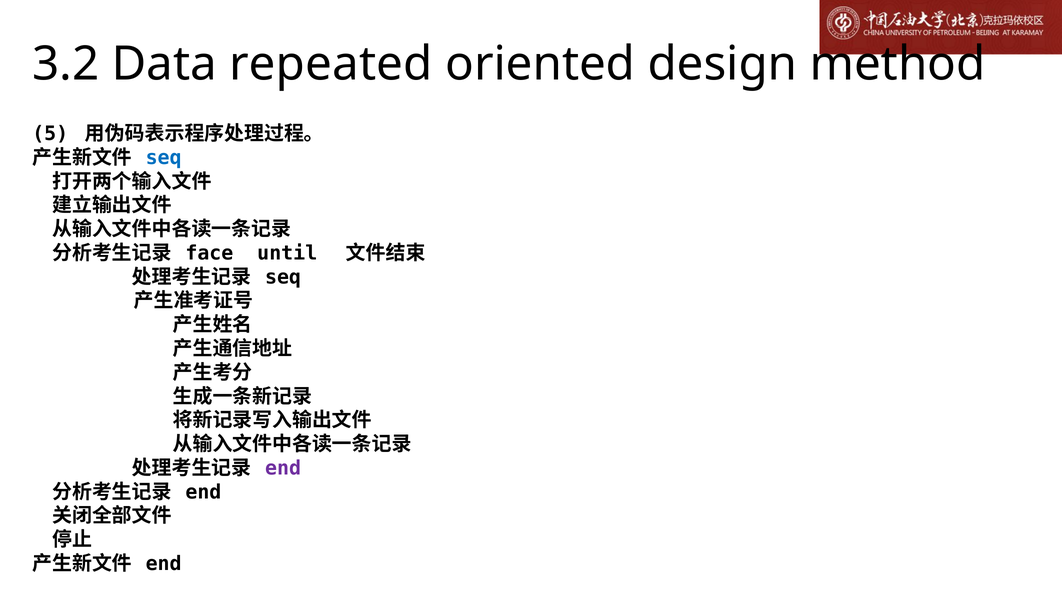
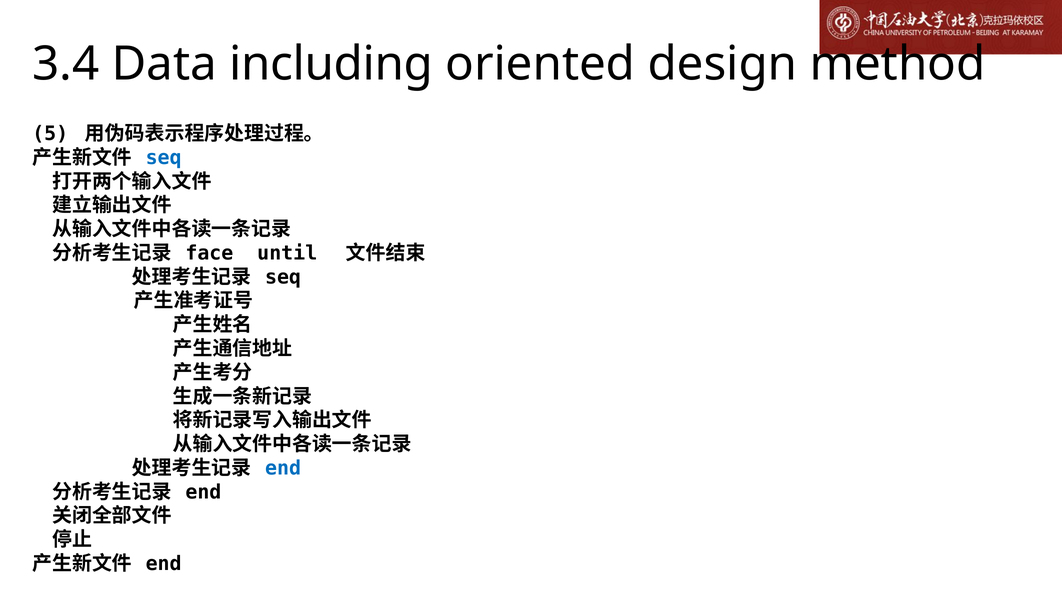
3.2: 3.2 -> 3.4 (66, 64)
repeated: repeated -> including (331, 64)
end colour: purple -> blue (283, 468)
